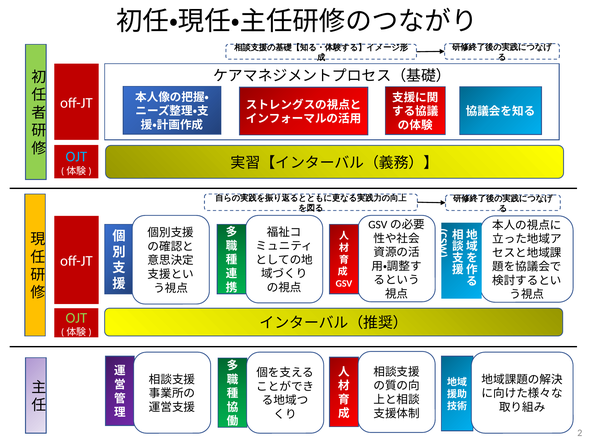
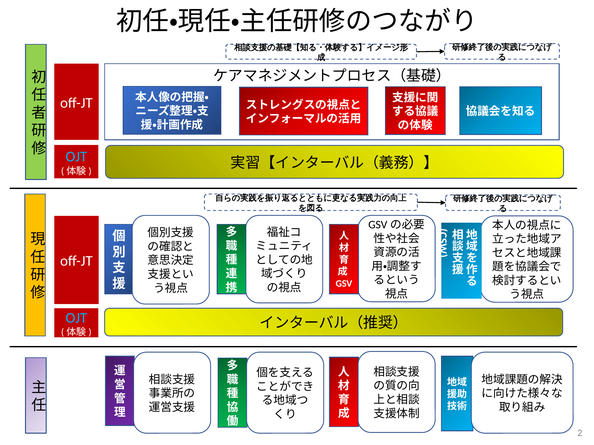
OJT colour: light green -> light blue (76, 318)
